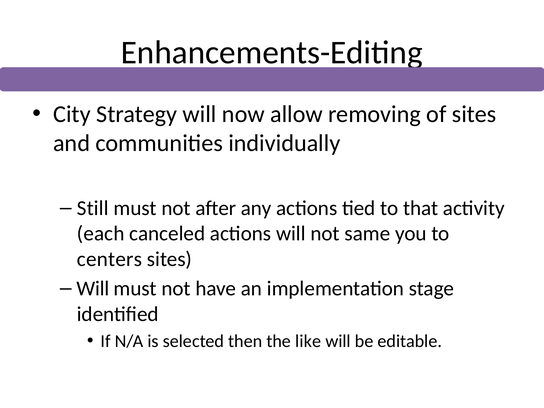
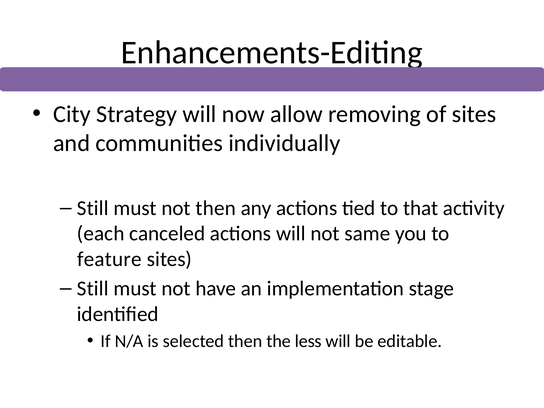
not after: after -> then (216, 208)
centers: centers -> feature (109, 259)
Will: Will -> Still (93, 289)
like: like -> less (308, 341)
